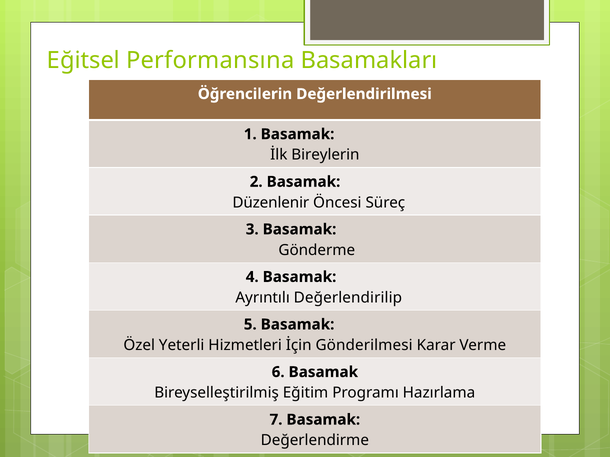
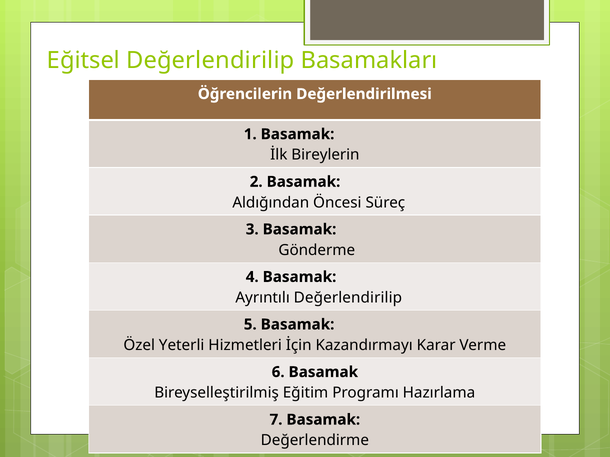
Eğitsel Performansına: Performansına -> Değerlendirilip (210, 61)
Düzenlenir: Düzenlenir -> Aldığından (271, 203)
Gönderilmesi: Gönderilmesi -> Kazandırmayı (364, 346)
